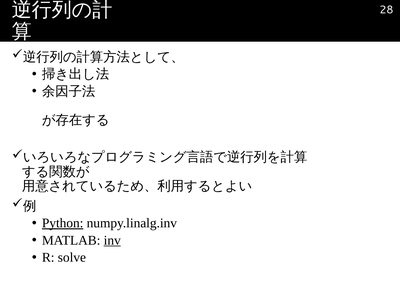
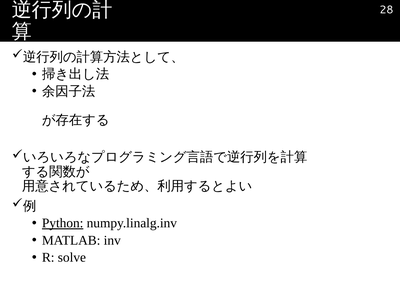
inv underline: present -> none (112, 240)
